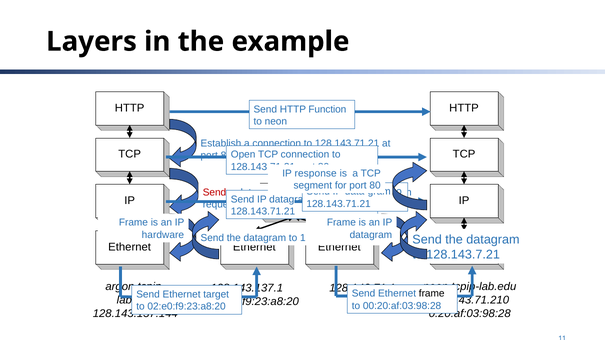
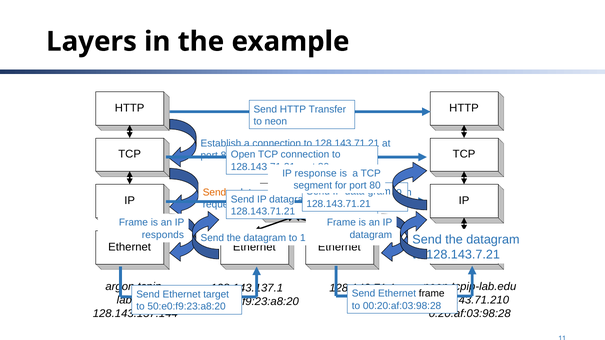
Function: Function -> Transfer (327, 109)
Send colour: red -> orange (214, 193)
hardware: hardware -> responds (163, 235)
02:e0:f9:23:a8:20: 02:e0:f9:23:a8:20 -> 50:e0:f9:23:a8:20 (187, 307)
